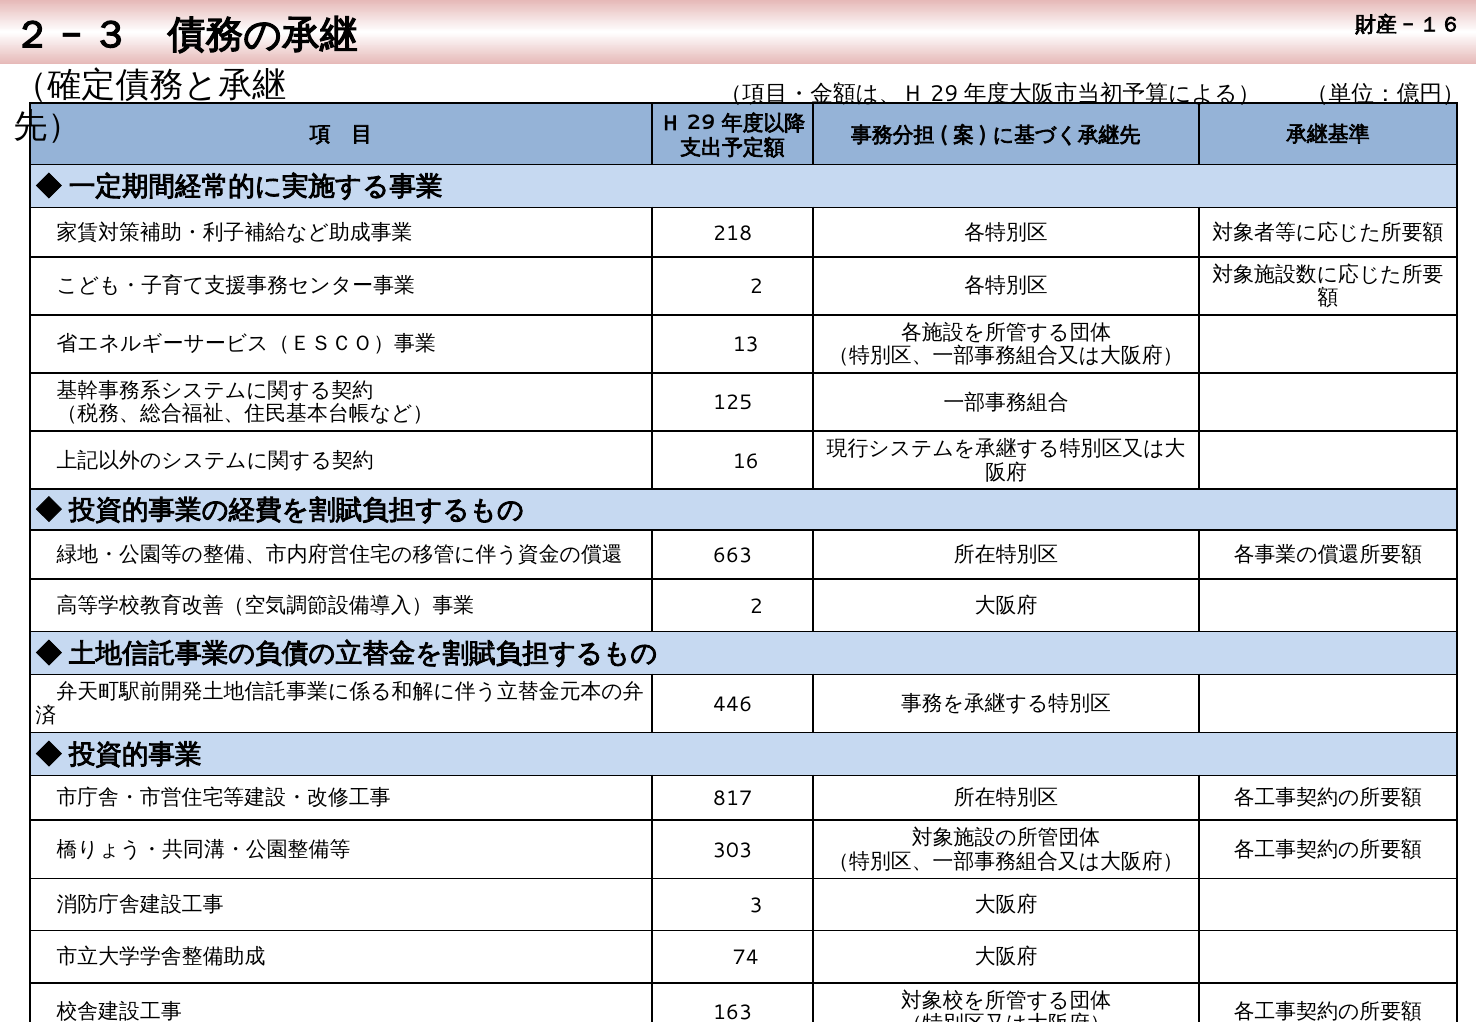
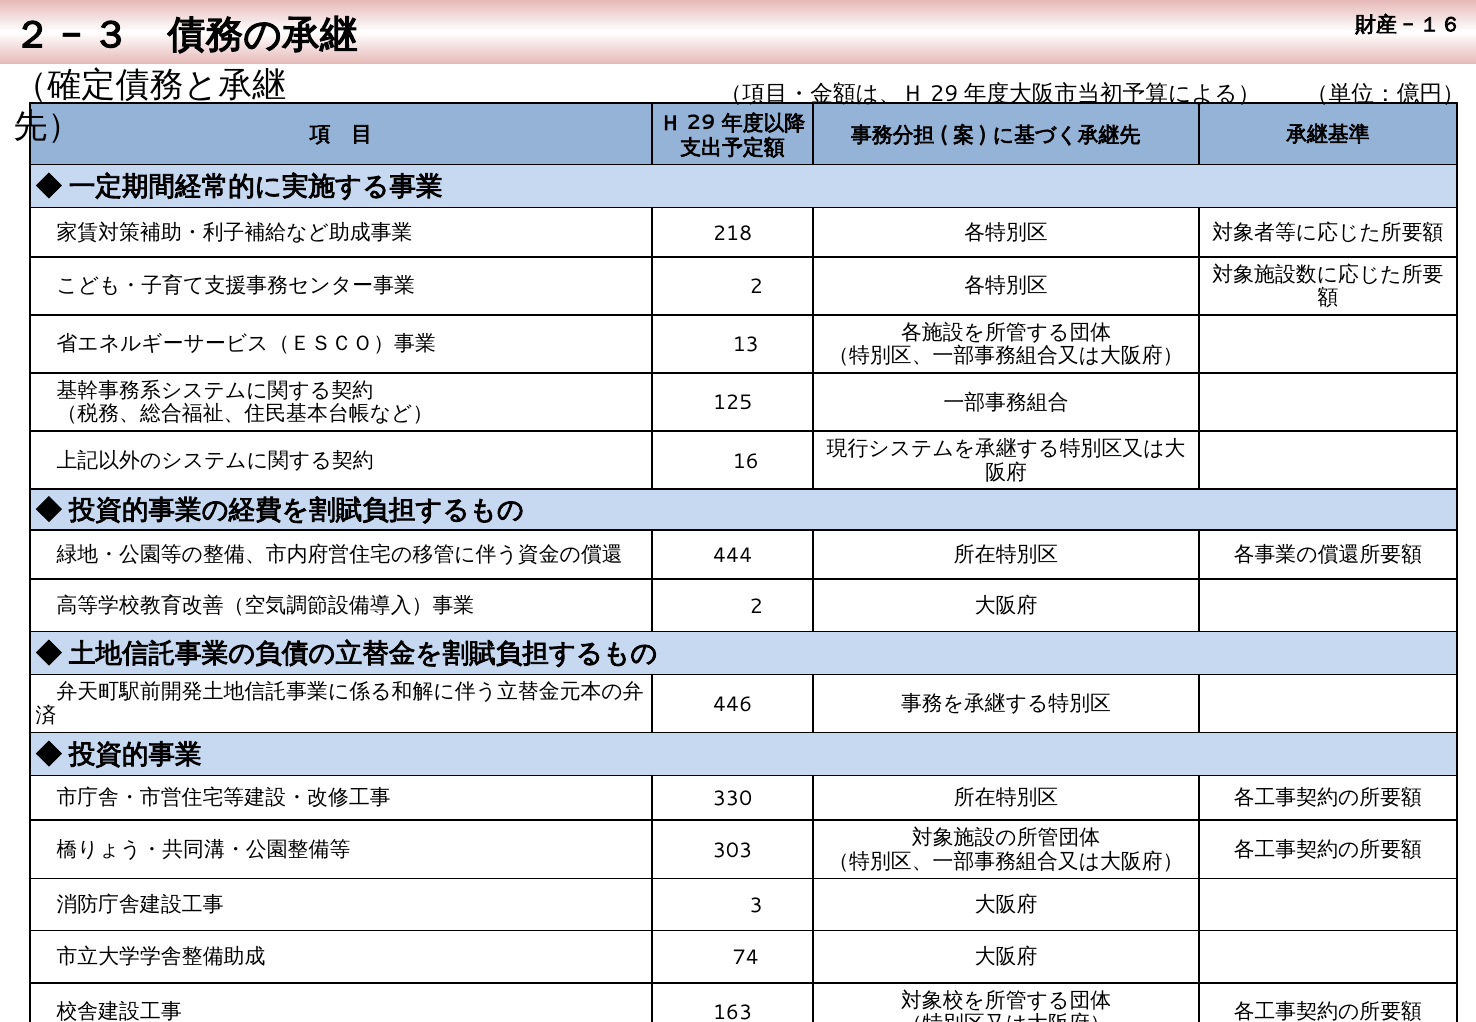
663: 663 -> 444 (733, 556)
817: 817 -> 330 (733, 799)
